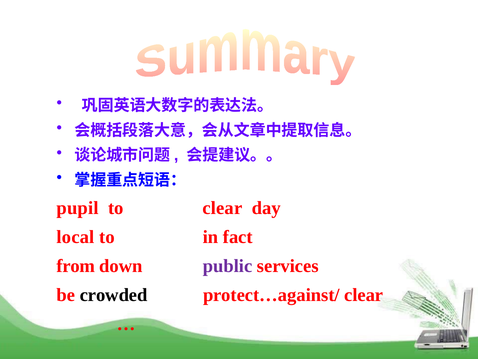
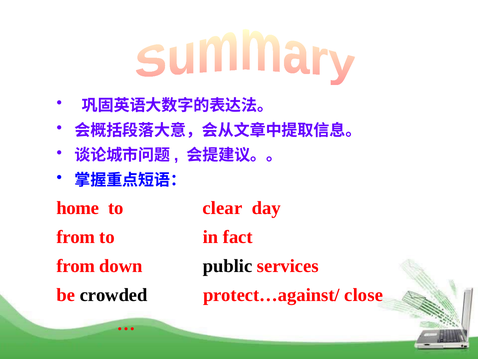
pupil: pupil -> home (78, 208)
local: local -> from (76, 237)
public colour: purple -> black (228, 266)
protect…against/ clear: clear -> close (364, 295)
